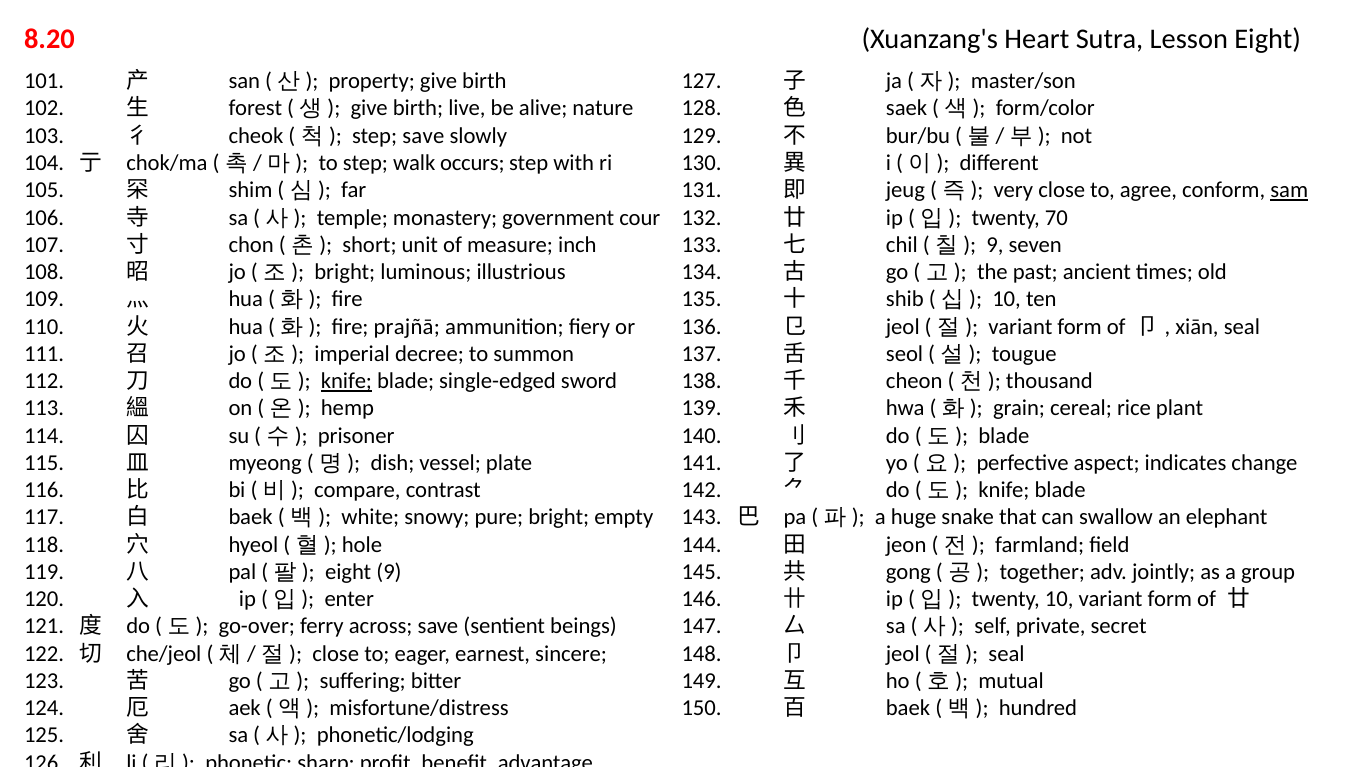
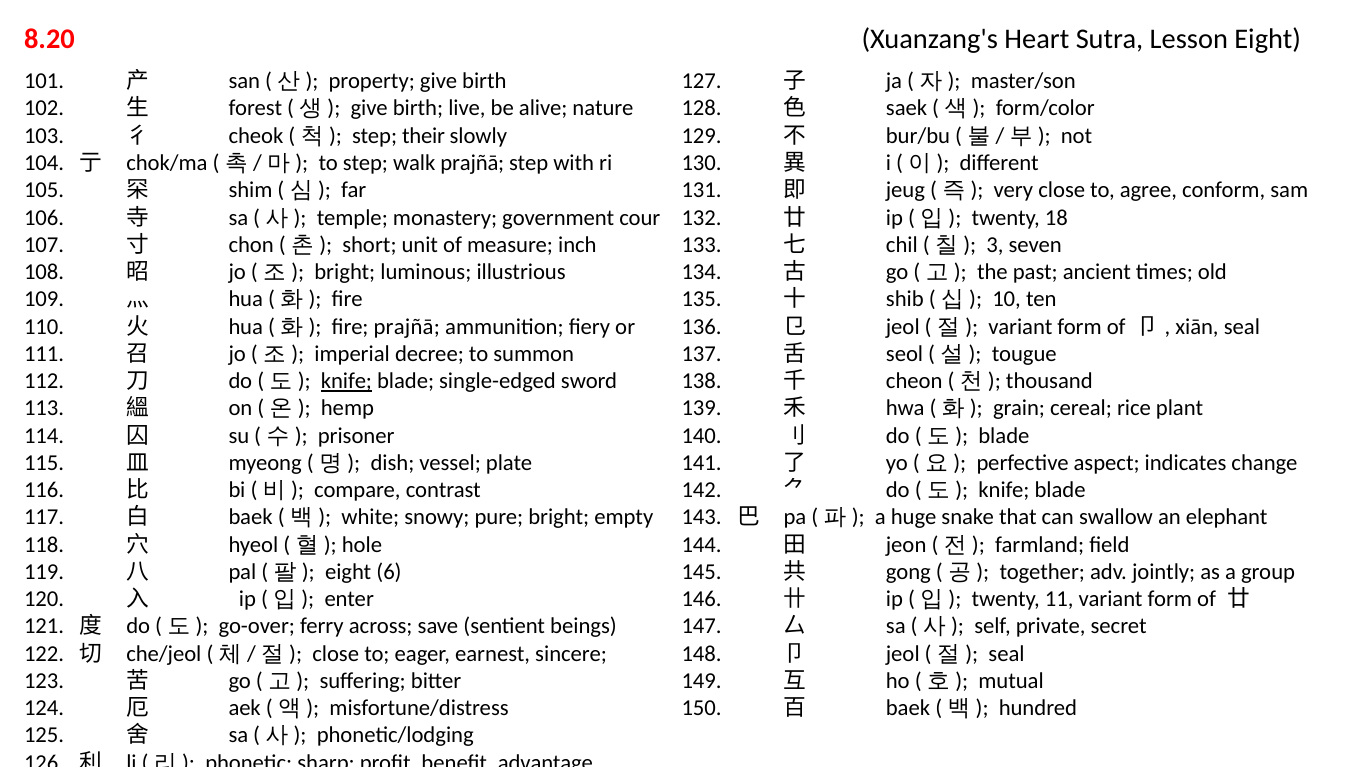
step save: save -> their (424, 136)
walk occurs: occurs -> prajñā (472, 163)
sam underline: present -> none (1289, 190)
70: 70 -> 18 (1056, 217)
9: 9 -> 3 (995, 245)
eight 9: 9 -> 6 (389, 572)
twenty 10: 10 -> 11 (1059, 599)
